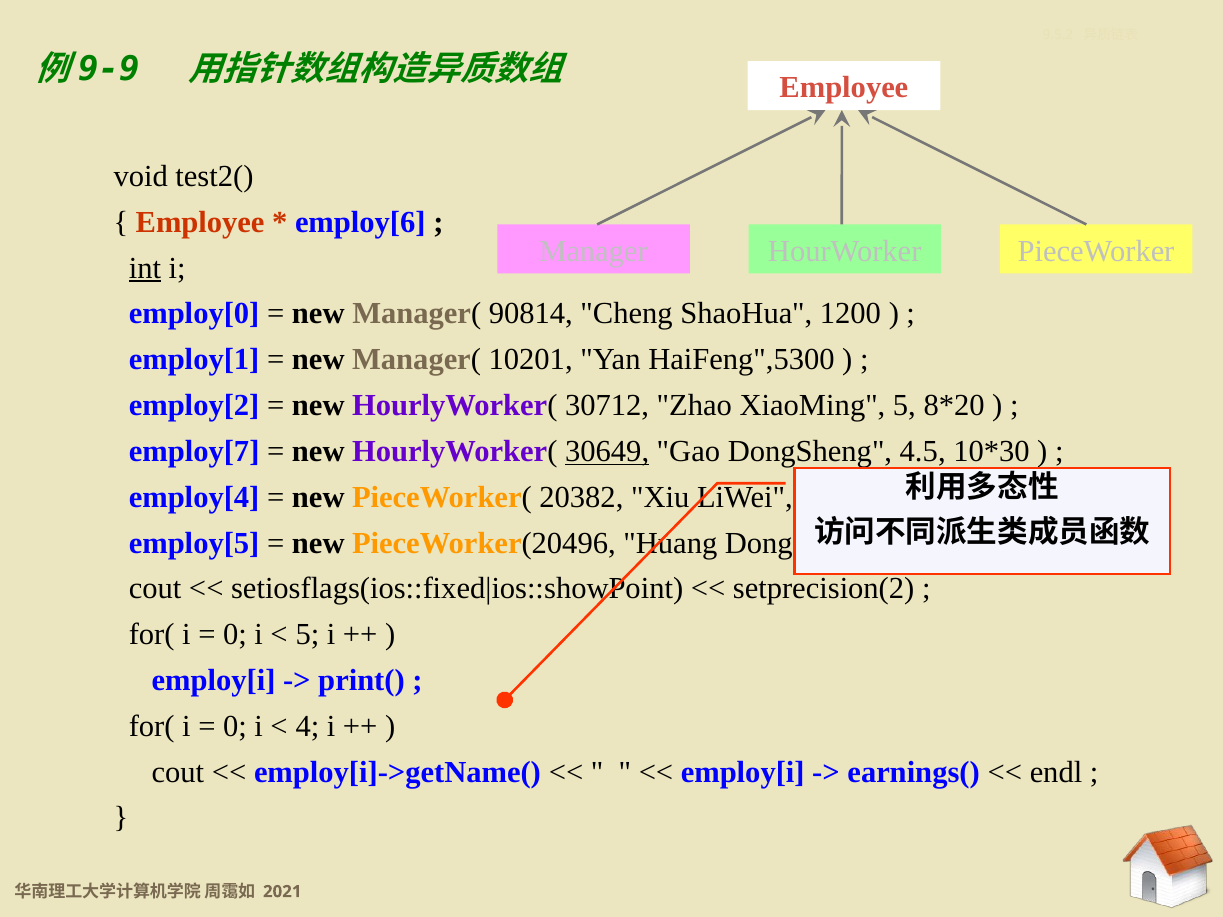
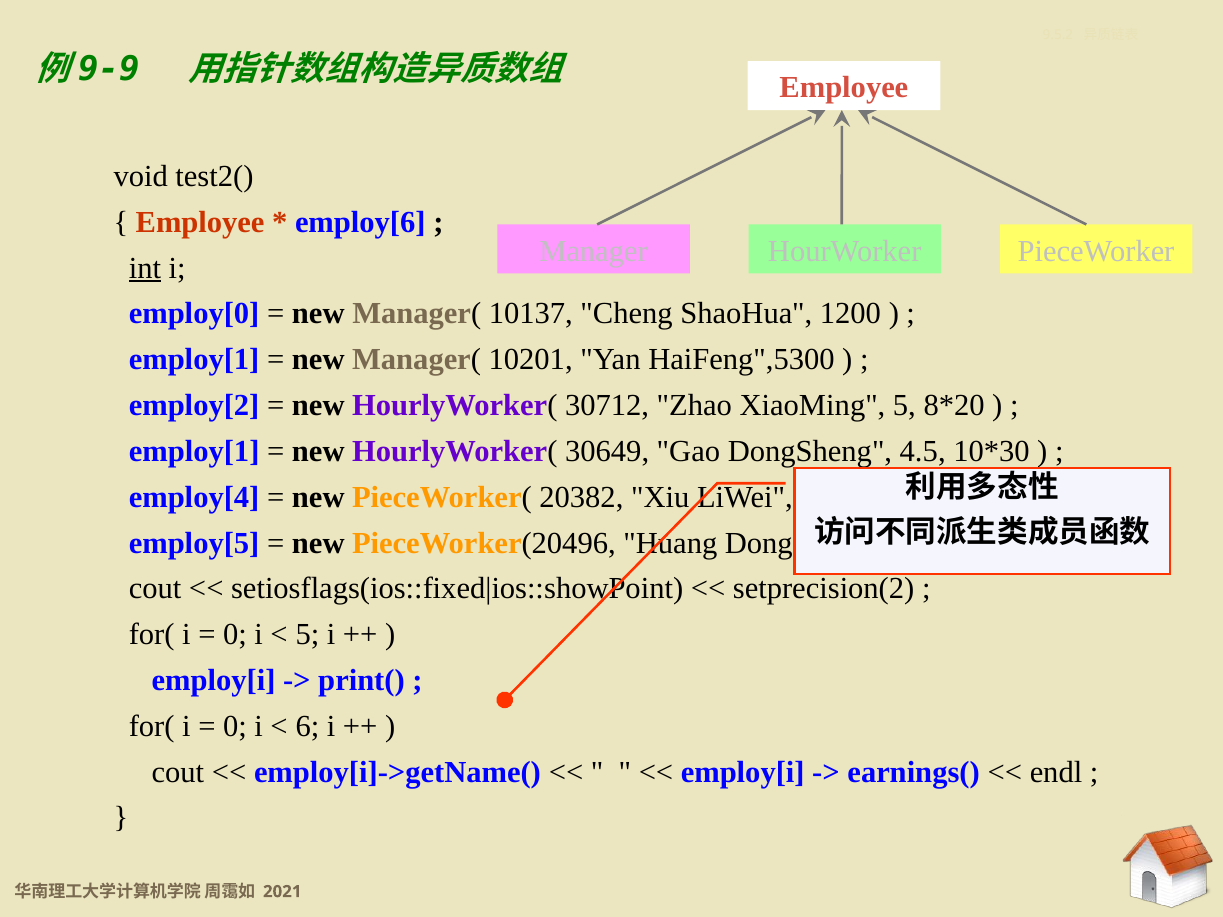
90814: 90814 -> 10137 (531, 314)
employ[7: employ[7 -> employ[1 (194, 451)
30649 underline: present -> none (607, 451)
4: 4 -> 6 (307, 726)
